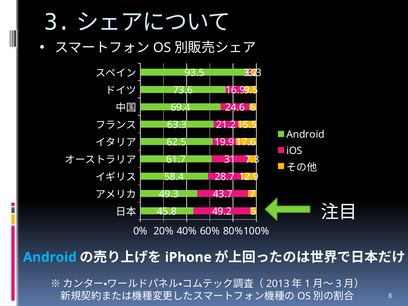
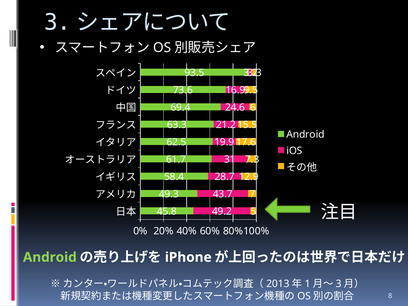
Android colour: light blue -> light green (50, 257)
